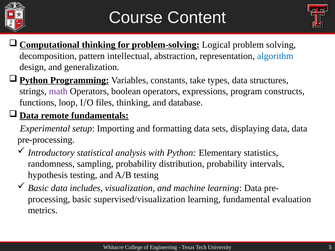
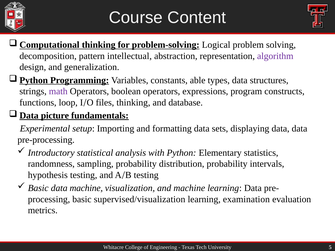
algorithm colour: blue -> purple (275, 56)
take: take -> able (198, 80)
remote: remote -> picture (55, 116)
data includes: includes -> machine (86, 188)
fundamental: fundamental -> examination (246, 199)
